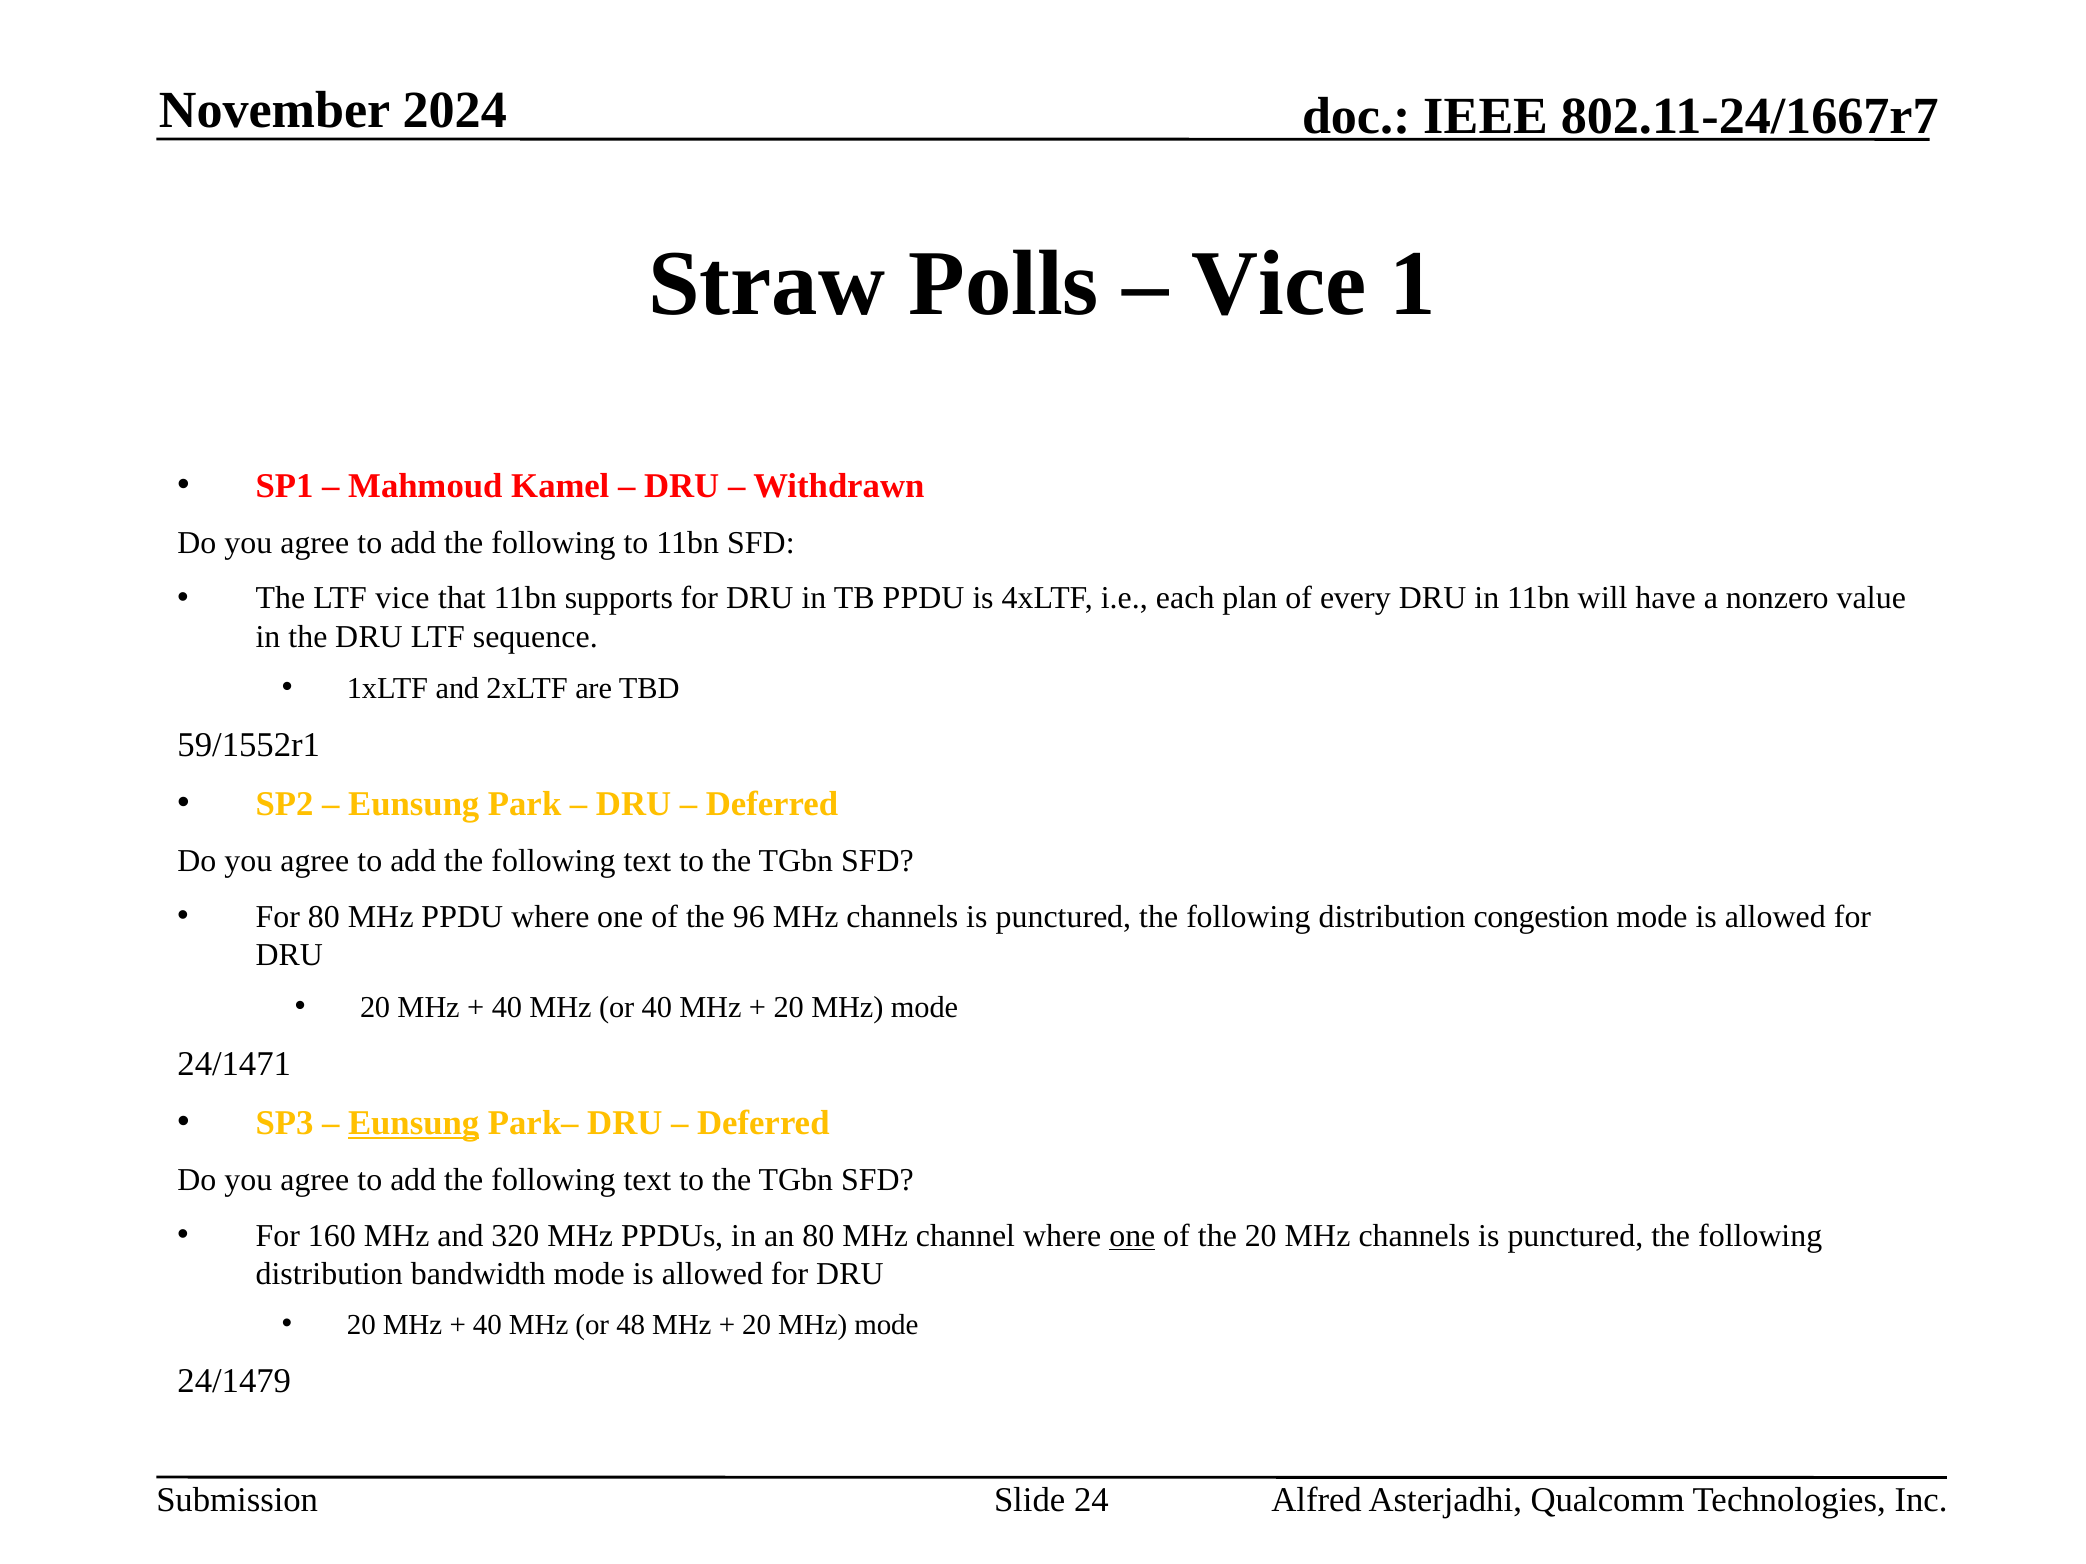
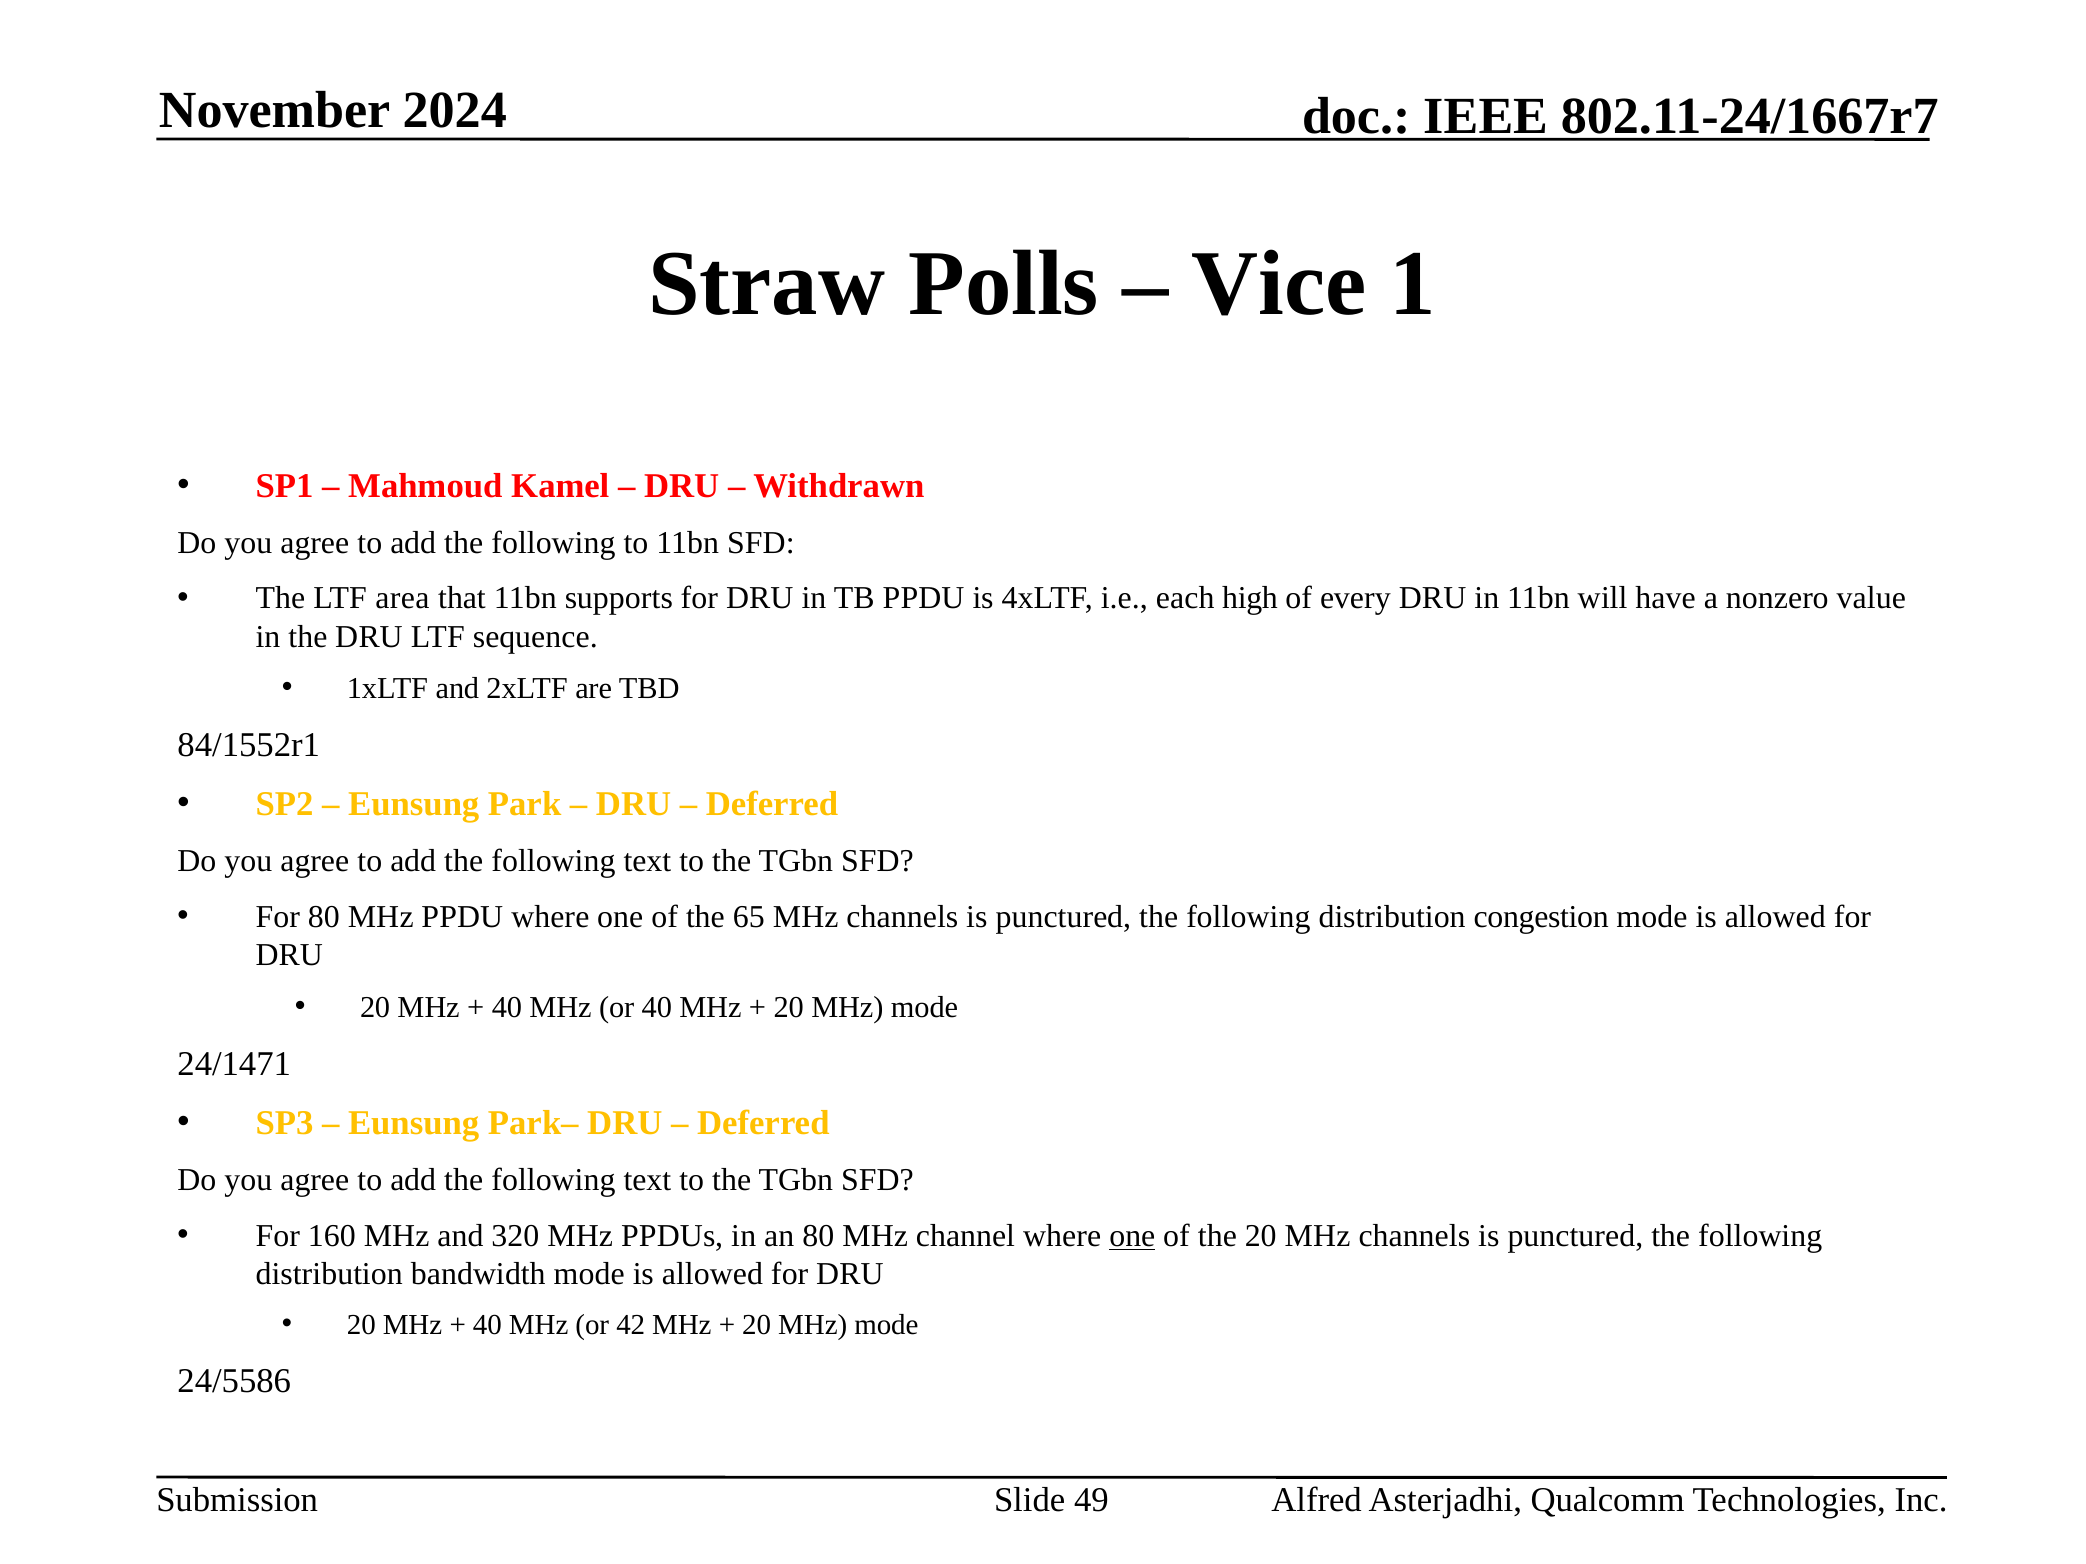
LTF vice: vice -> area (402, 599)
plan: plan -> high (1250, 599)
59/1552r1: 59/1552r1 -> 84/1552r1 (249, 745)
96: 96 -> 65 (749, 917)
Eunsung underline: present -> none (414, 1123)
48: 48 -> 42 (631, 1325)
24/1479: 24/1479 -> 24/5586 (234, 1381)
24: 24 -> 49 (1091, 1500)
